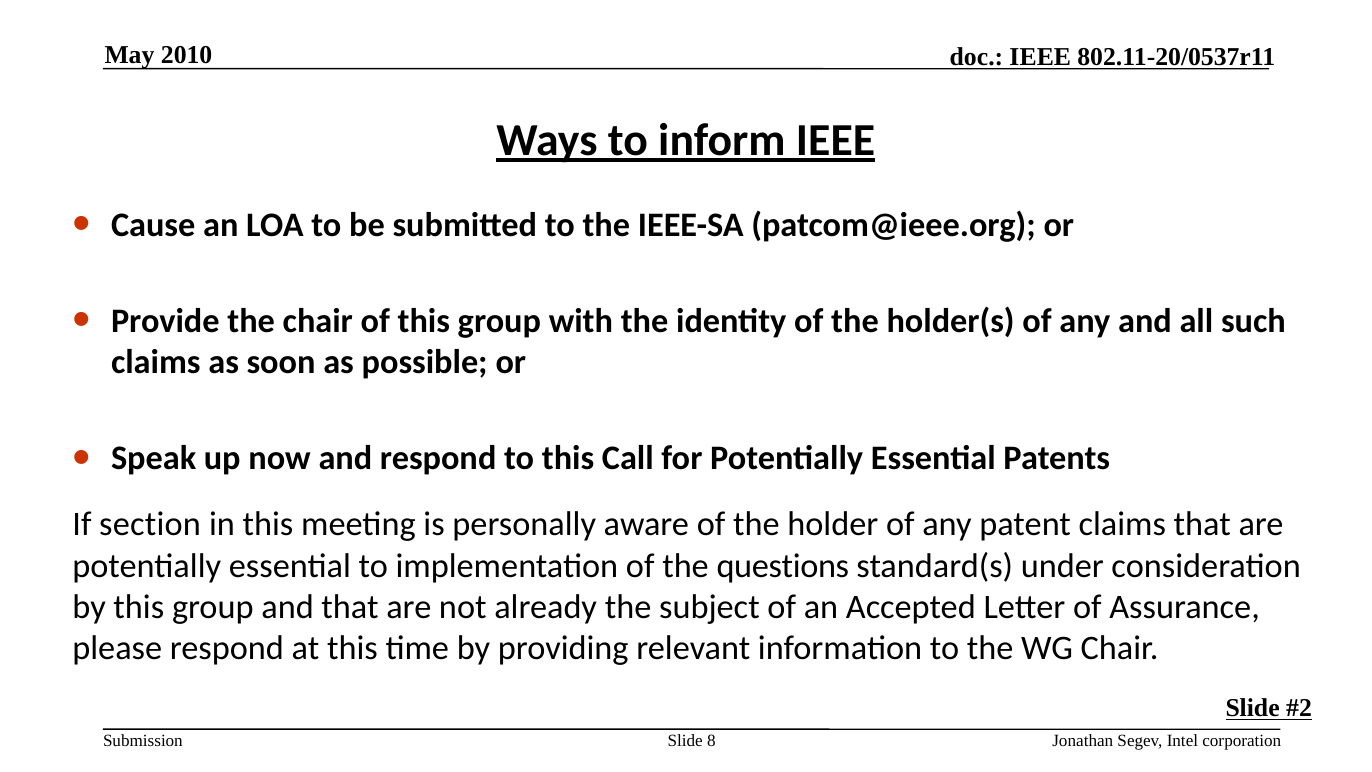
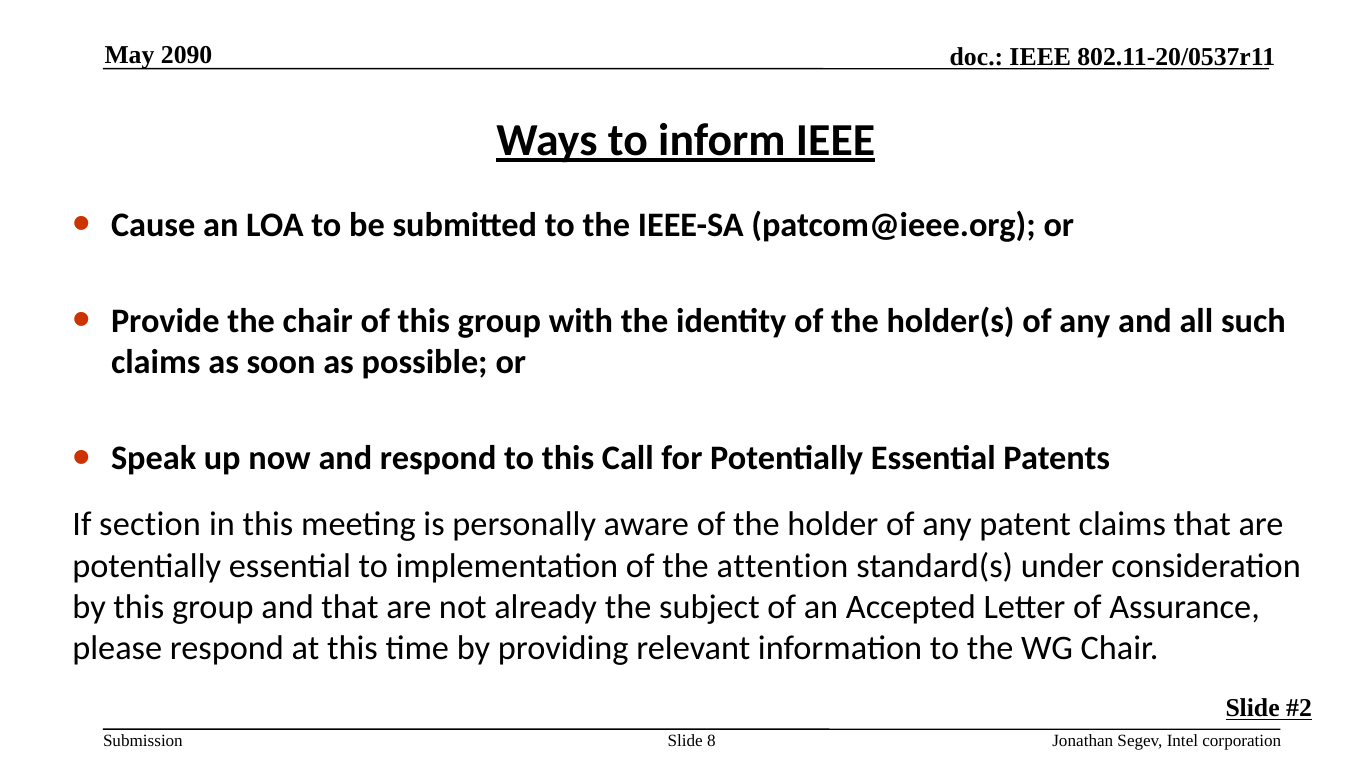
2010: 2010 -> 2090 (187, 55)
questions: questions -> attention (783, 566)
